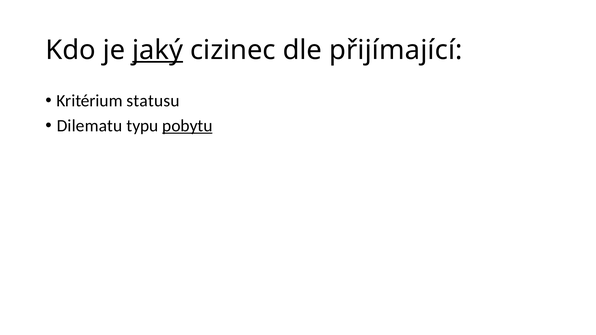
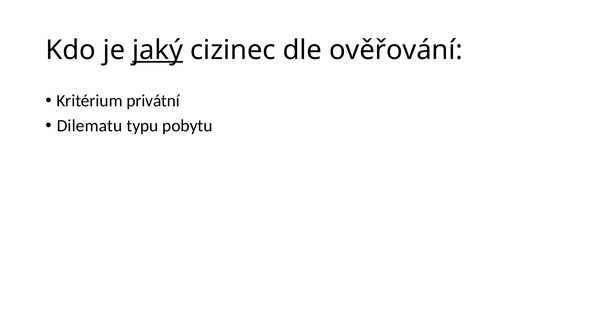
přijímající: přijímající -> ověřování (396, 50)
statusu: statusu -> privátní (153, 101)
pobytu underline: present -> none (187, 126)
